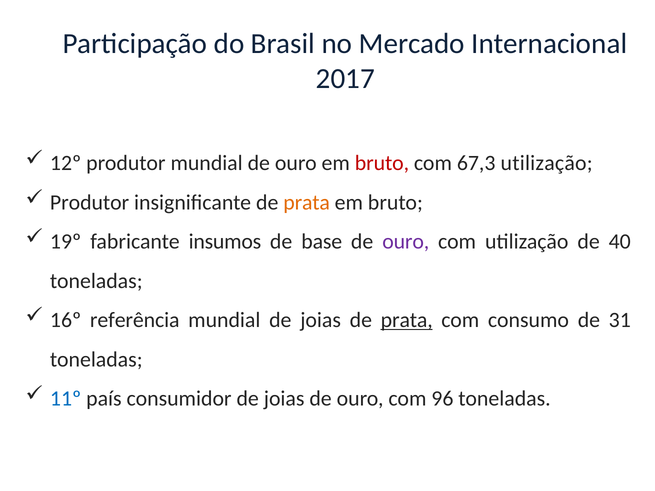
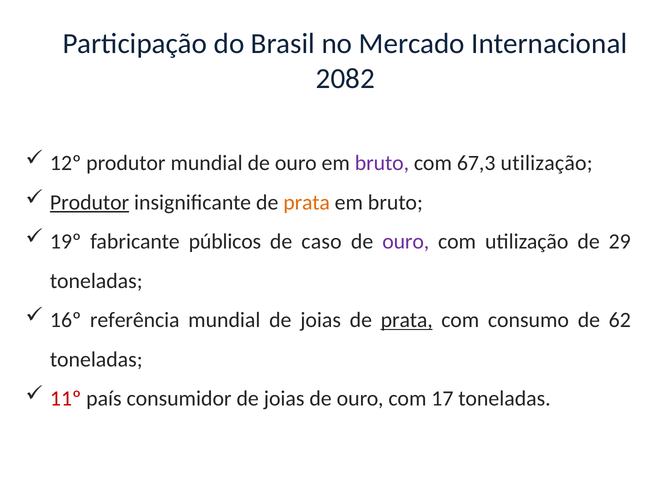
2017: 2017 -> 2082 (345, 79)
bruto colour: red -> purple (382, 163)
Produtor underline: none -> present (90, 202)
insumos: insumos -> públicos (225, 242)
base: base -> caso (322, 242)
40: 40 -> 29 (620, 242)
31: 31 -> 62 (620, 320)
11º colour: blue -> red (66, 399)
96: 96 -> 17 (442, 399)
